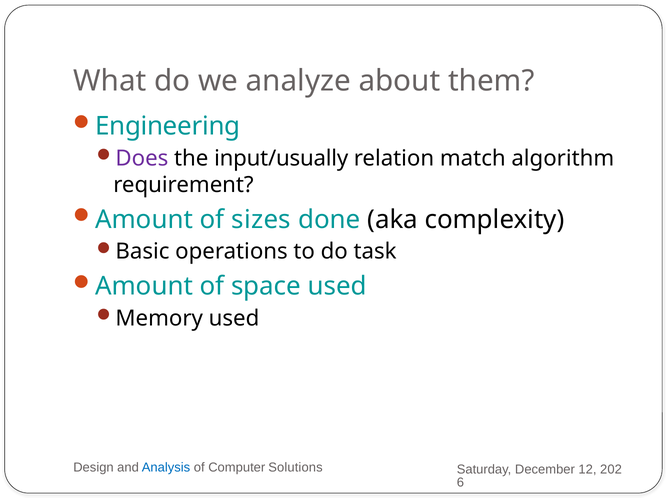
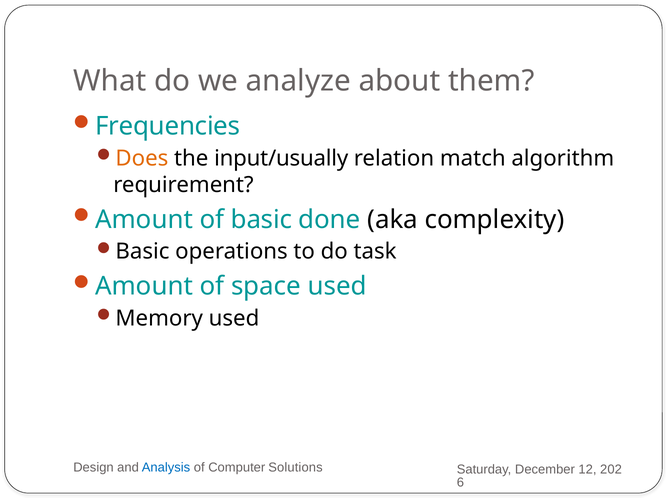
Engineering: Engineering -> Frequencies (168, 126)
Does colour: purple -> orange (142, 158)
of sizes: sizes -> basic (261, 220)
